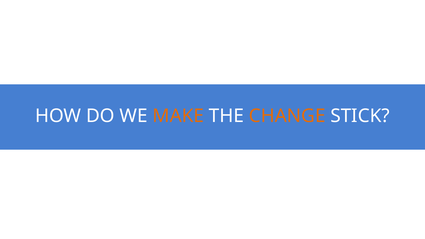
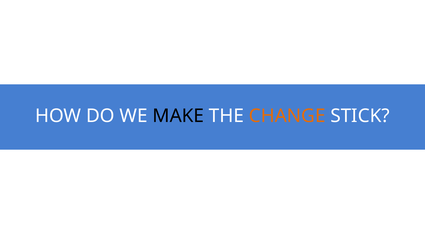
MAKE colour: orange -> black (178, 116)
